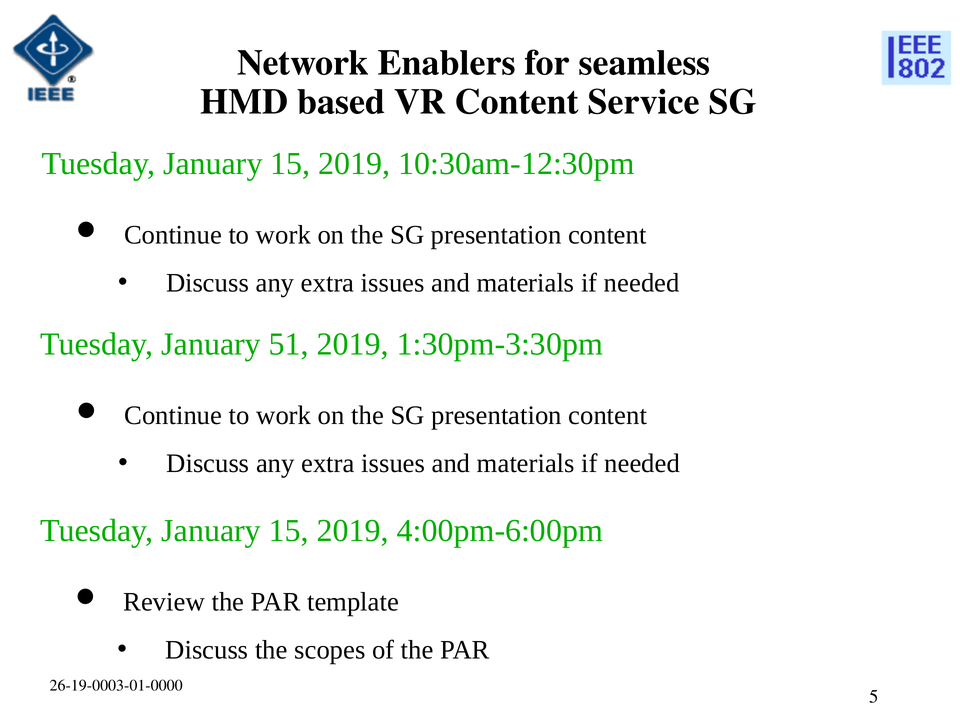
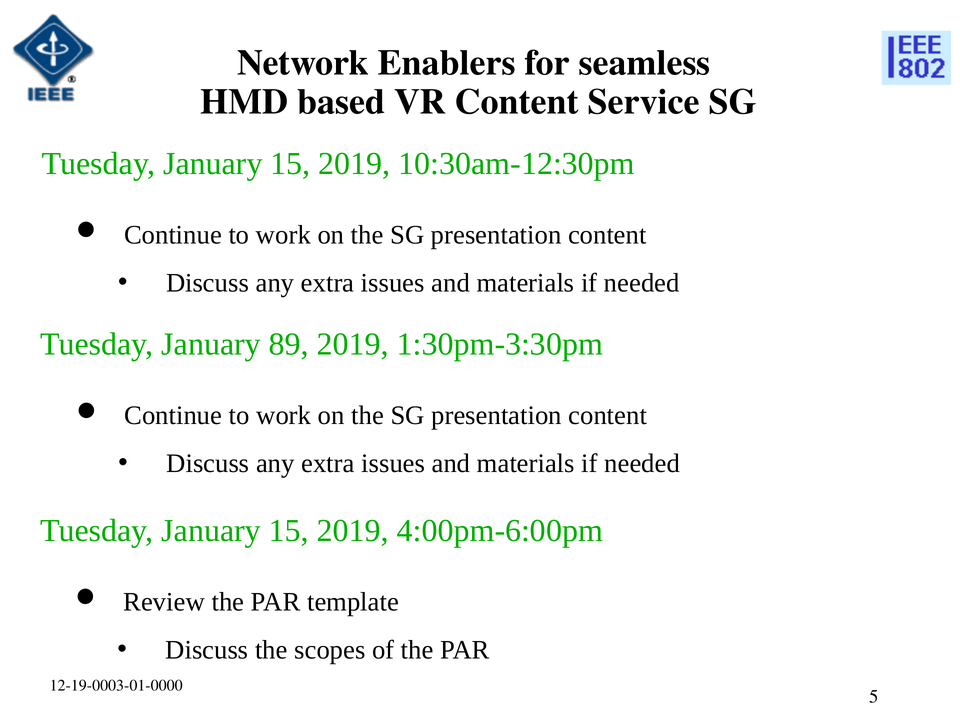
51: 51 -> 89 (289, 344)
26-19-0003-01-0000: 26-19-0003-01-0000 -> 12-19-0003-01-0000 (116, 685)
